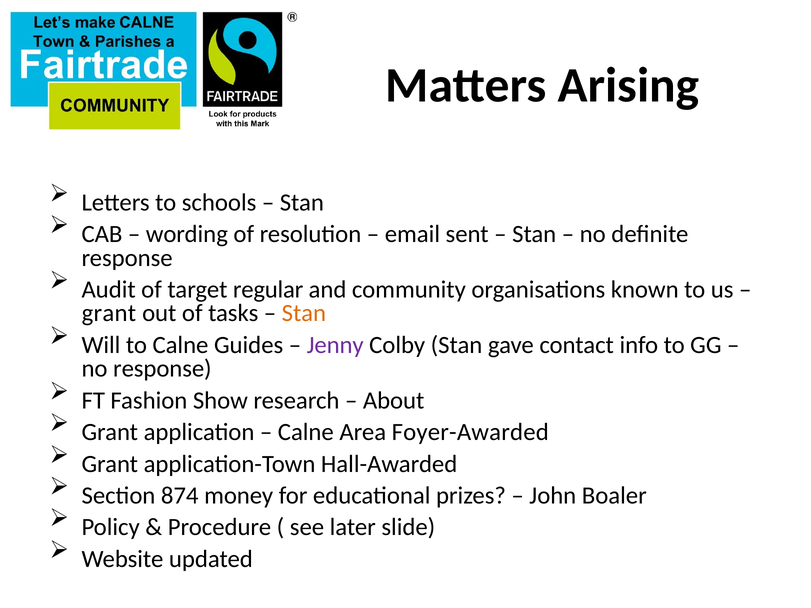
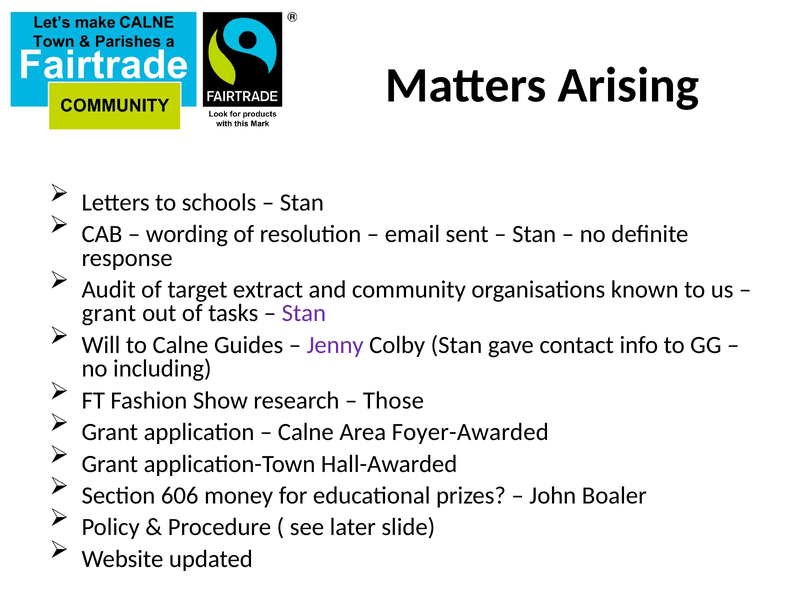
regular: regular -> extract (268, 290)
Stan colour: orange -> purple (304, 313)
no response: response -> including (162, 369)
About: About -> Those (393, 401)
874: 874 -> 606 (180, 496)
